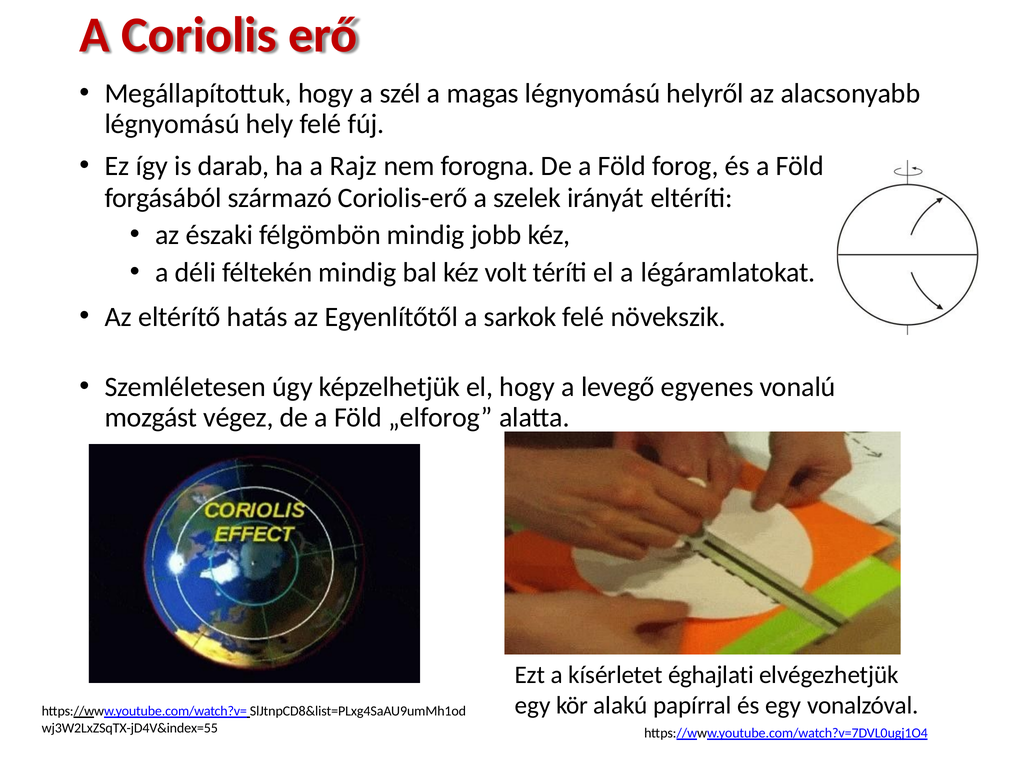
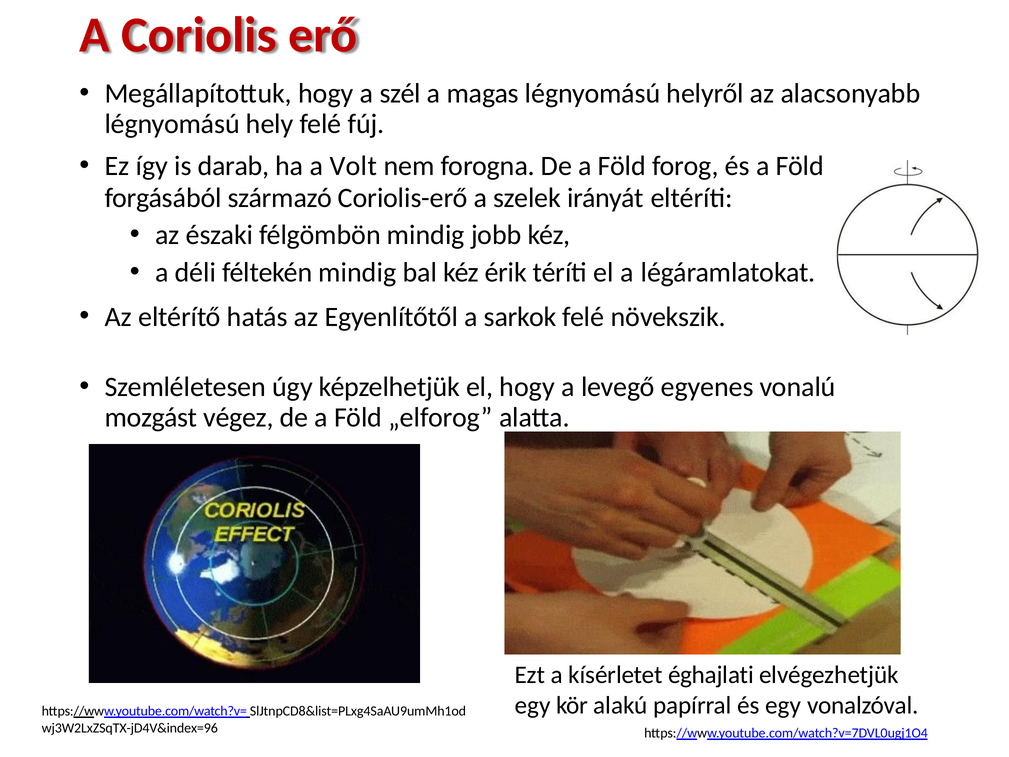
Rajz: Rajz -> Volt (353, 166)
volt: volt -> érik (506, 272)
wj3W2LxZSqTX-jD4V&index=55: wj3W2LxZSqTX-jD4V&index=55 -> wj3W2LxZSqTX-jD4V&index=96 (130, 728)
